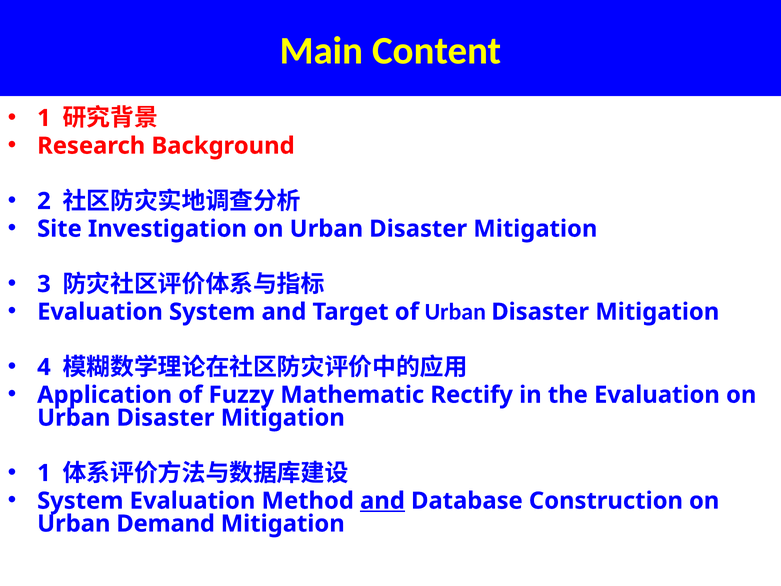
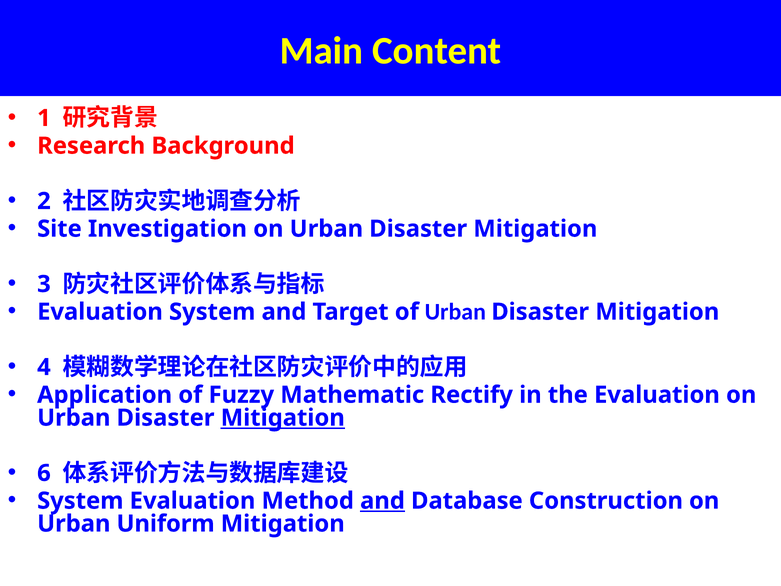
Mitigation underline: none -> present (283, 418)
1: 1 -> 6 (44, 473)
Demand: Demand -> Uniform (166, 524)
